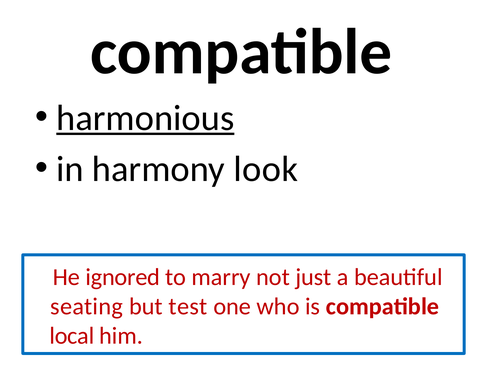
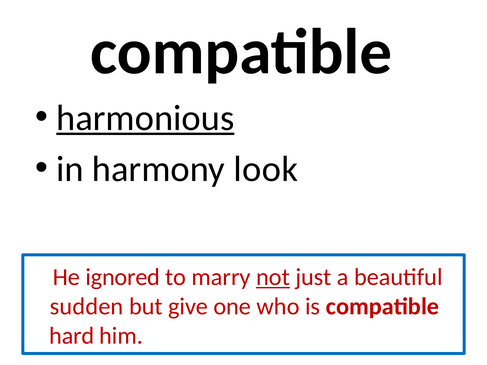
not underline: none -> present (273, 277)
seating: seating -> sudden (87, 307)
test: test -> give (188, 307)
local: local -> hard (72, 336)
